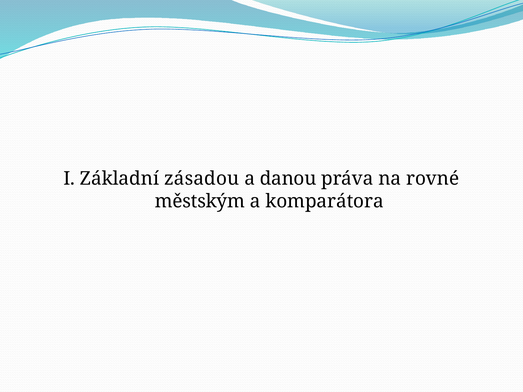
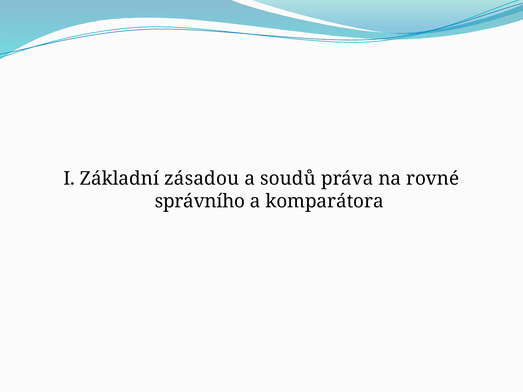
danou: danou -> soudů (288, 179)
městským: městským -> správního (200, 201)
